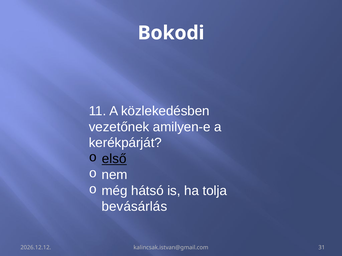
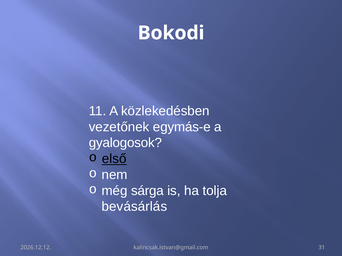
amilyen-e: amilyen-e -> egymás-e (182, 127)
kerékpárját: kerékpárját -> gyalogosok (125, 143)
hátsó: hátsó -> sárga (147, 191)
